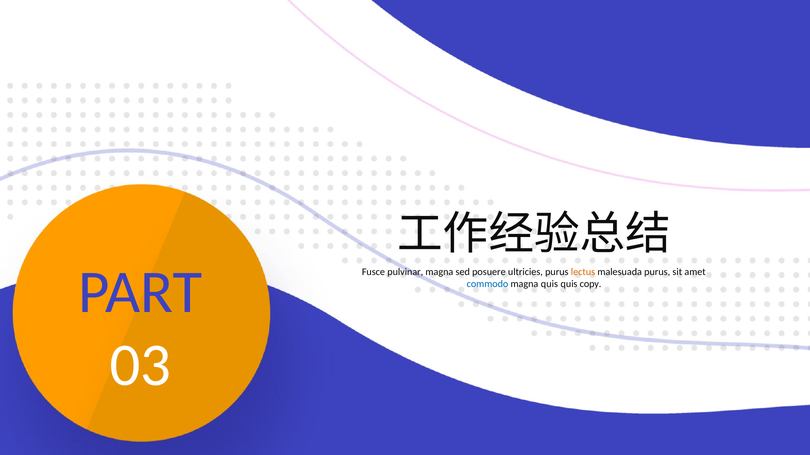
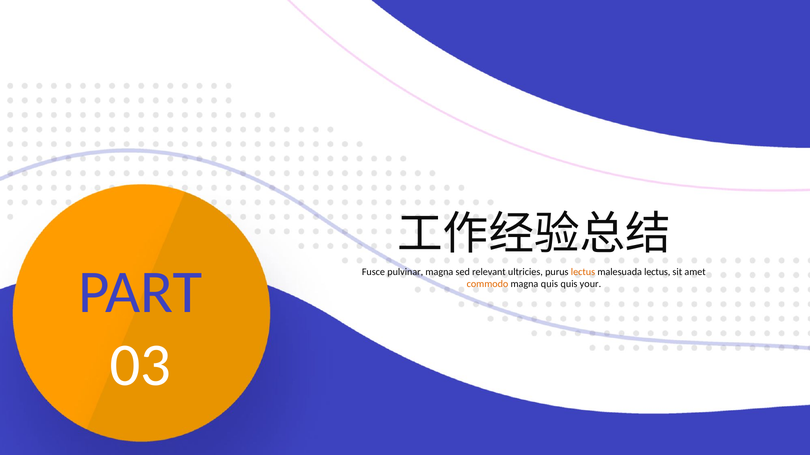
posuere: posuere -> relevant (489, 272)
malesuada purus: purus -> lectus (657, 272)
commodo colour: blue -> orange (487, 284)
copy: copy -> your (590, 284)
